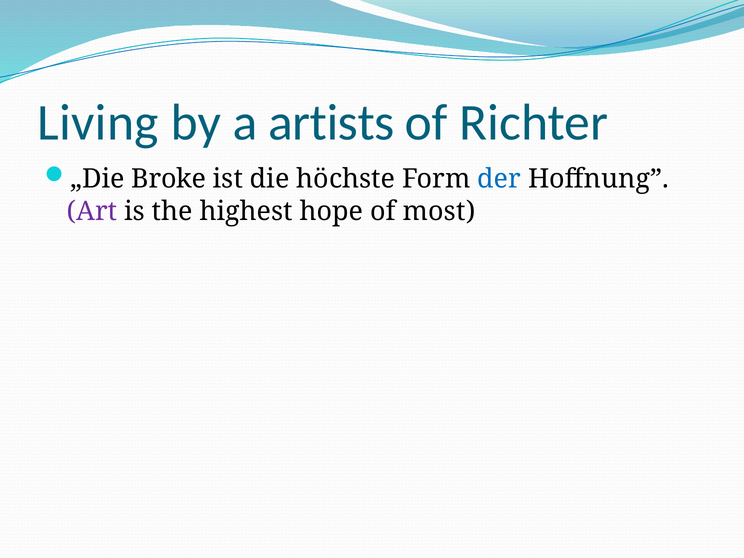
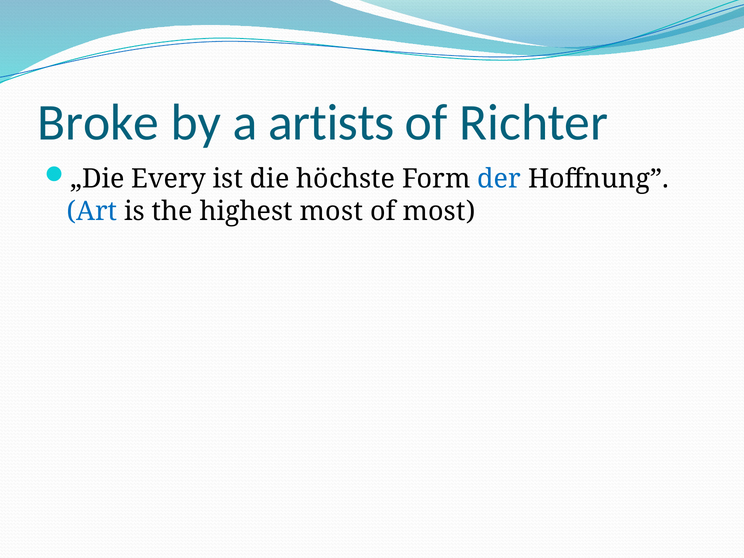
Living: Living -> Broke (98, 123)
Broke: Broke -> Every (169, 179)
Art colour: purple -> blue (92, 211)
highest hope: hope -> most (331, 211)
